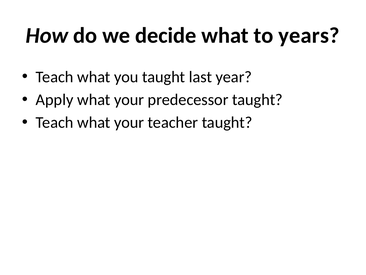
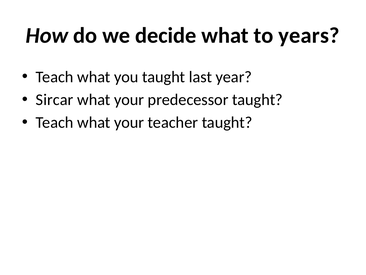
Apply: Apply -> Sircar (55, 100)
